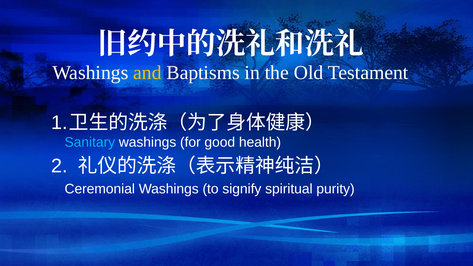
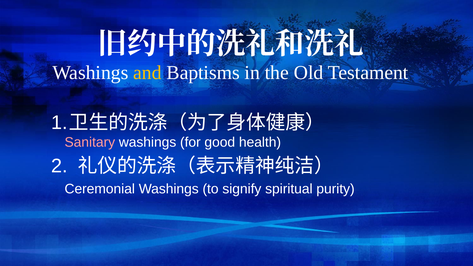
Sanitary colour: light blue -> pink (90, 142)
